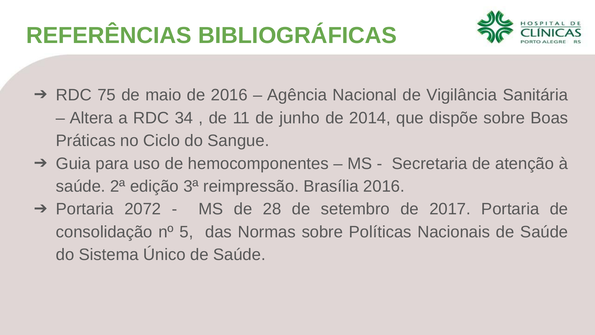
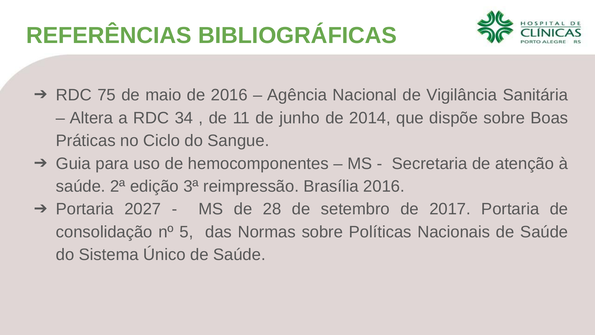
2072: 2072 -> 2027 (143, 209)
